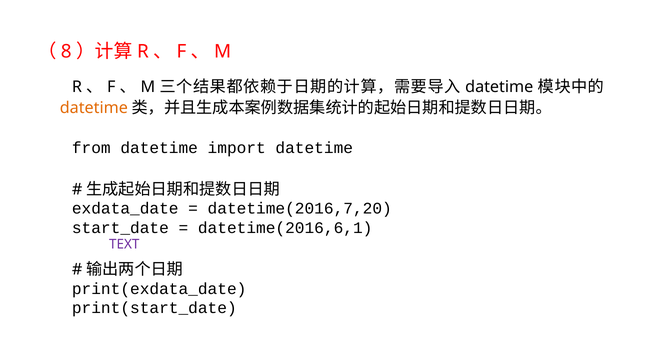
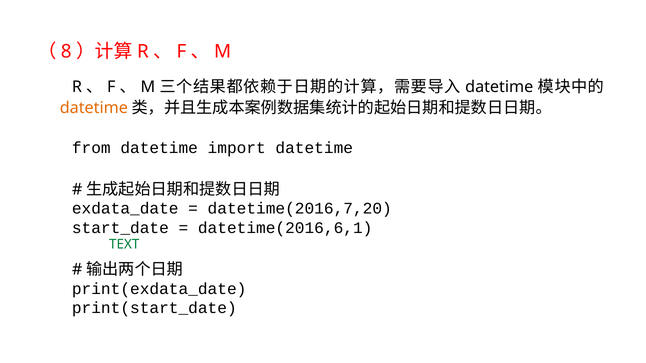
TEXT colour: purple -> green (124, 245)
